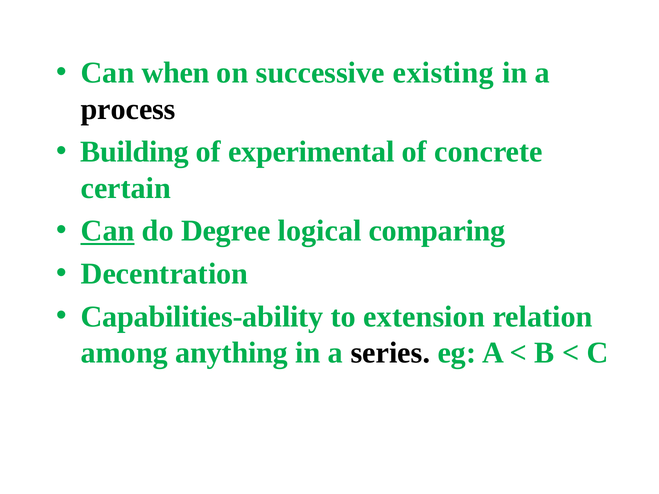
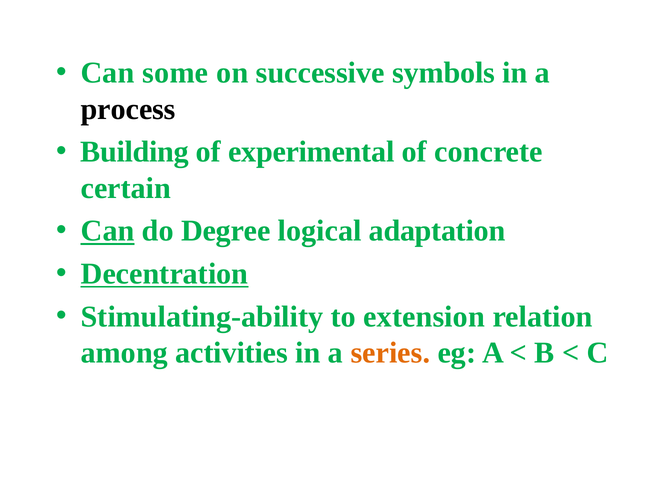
when: when -> some (175, 73)
existing: existing -> symbols (444, 73)
comparing: comparing -> adaptation (437, 231)
Decentration underline: none -> present (165, 274)
Capabilities-ability: Capabilities-ability -> Stimulating-ability (202, 317)
anything: anything -> activities (232, 353)
series colour: black -> orange (390, 353)
